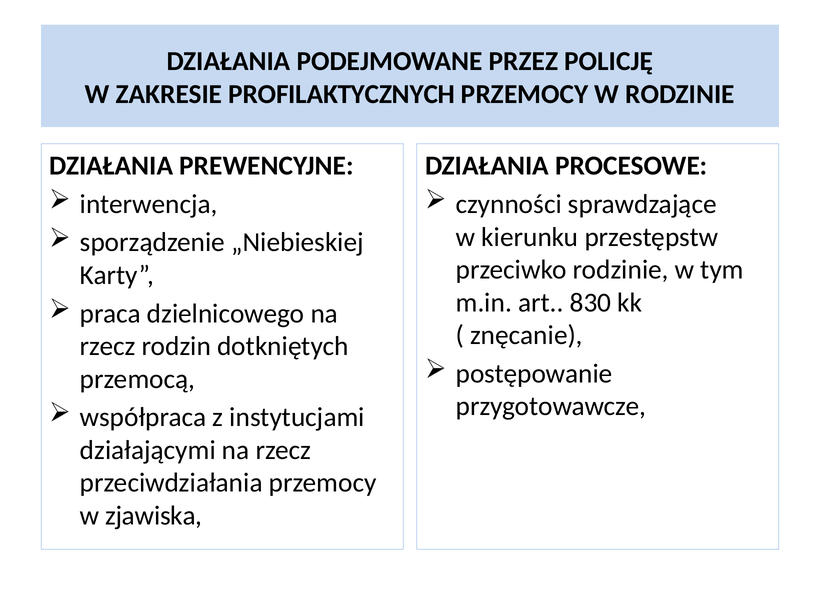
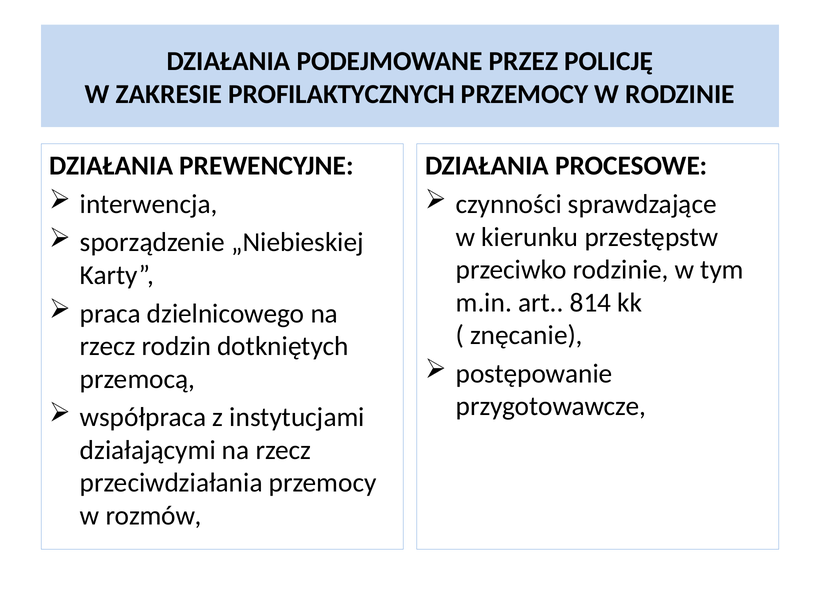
830: 830 -> 814 (591, 303)
zjawiska: zjawiska -> rozmów (154, 516)
